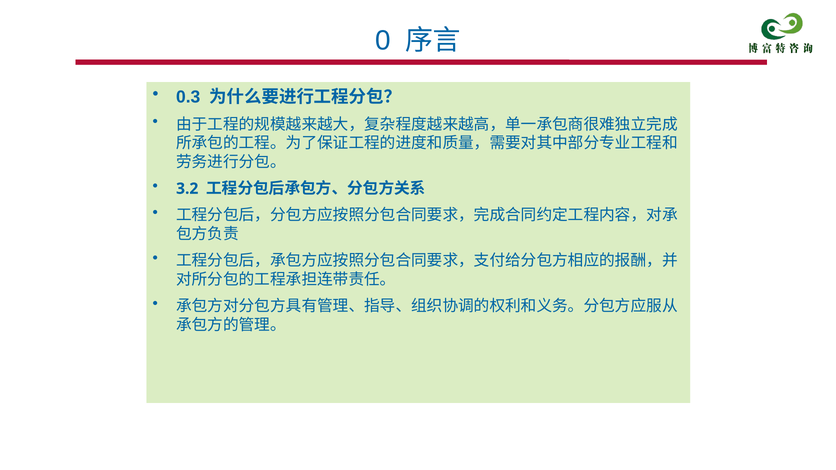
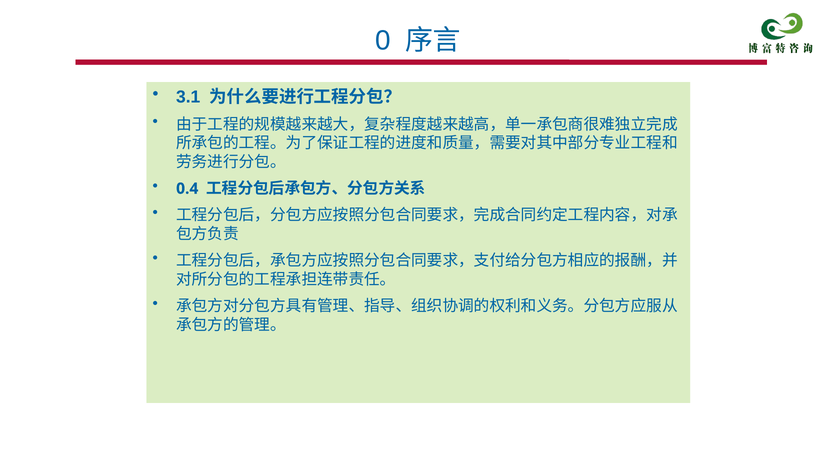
0.3: 0.3 -> 3.1 (188, 97)
3.2: 3.2 -> 0.4 (187, 189)
